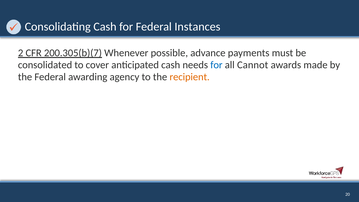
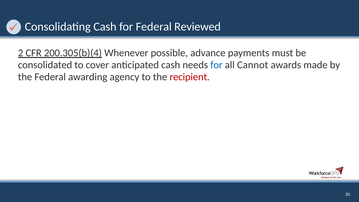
Instances: Instances -> Reviewed (198, 27)
200.305(b)(7: 200.305(b)(7 -> 200.305(b)(4 (73, 53)
recipient colour: orange -> red (190, 77)
